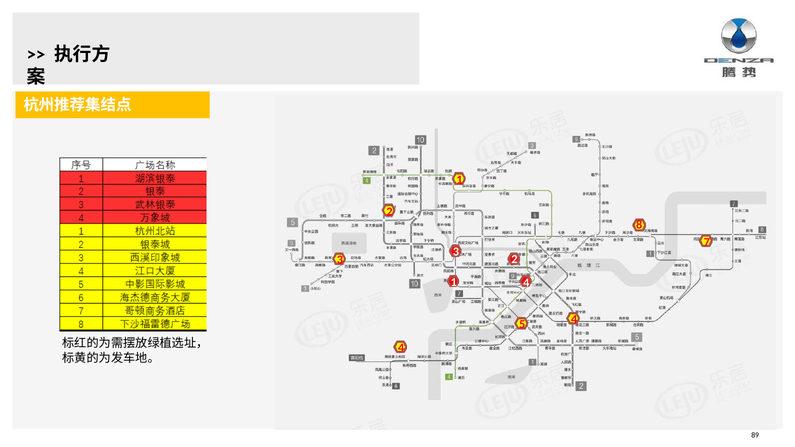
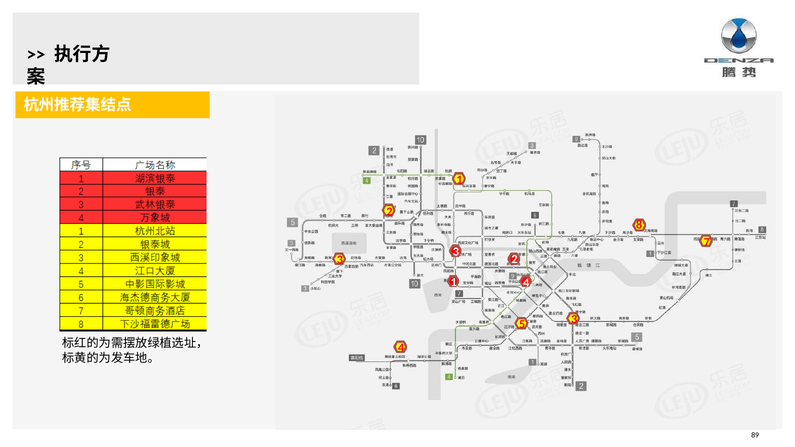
5 4: 4 -> 3 (574, 319)
